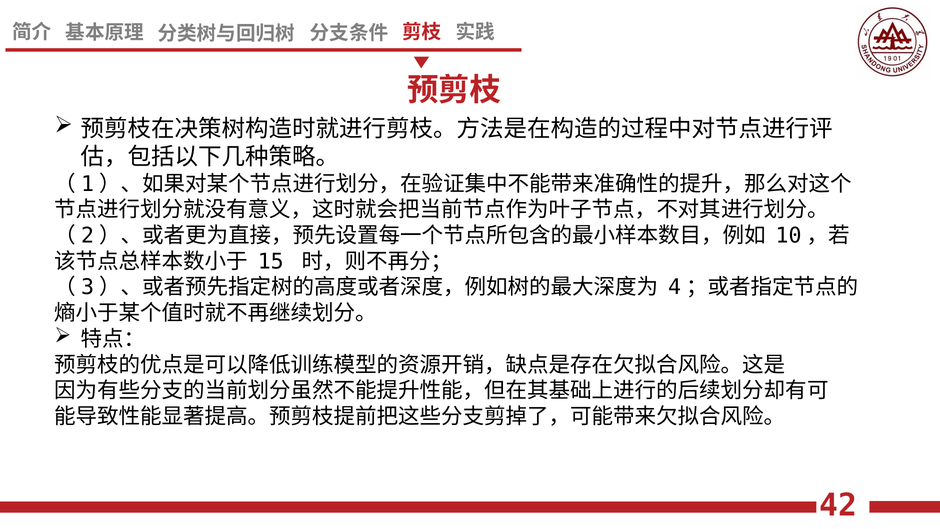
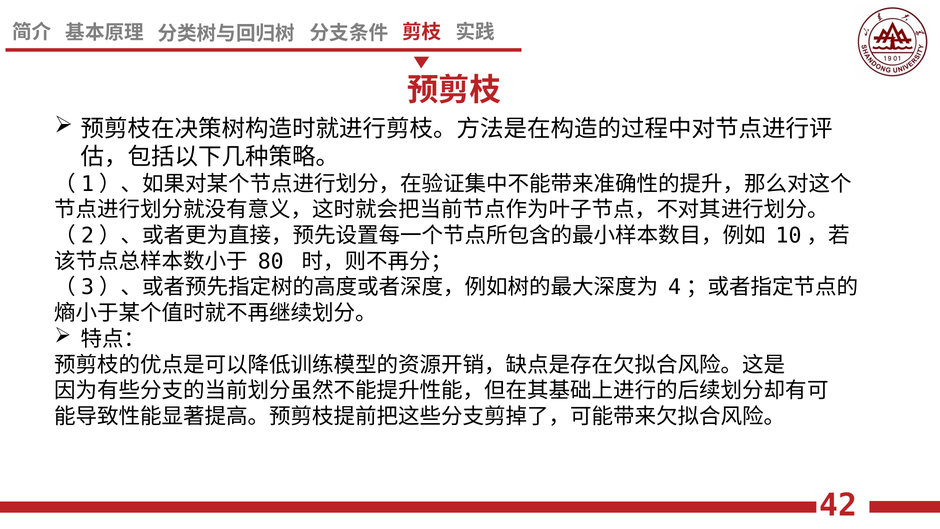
15: 15 -> 80 (271, 261)
